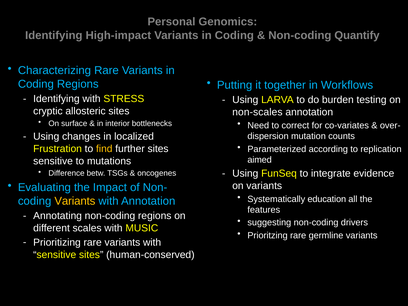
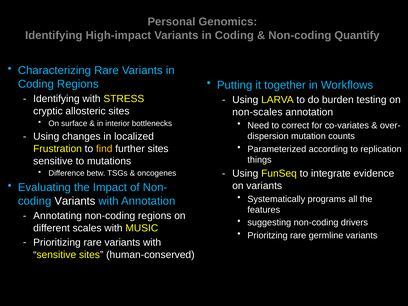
aimed: aimed -> things (260, 160)
education: education -> programs (327, 199)
Variants colour: yellow -> white (75, 201)
